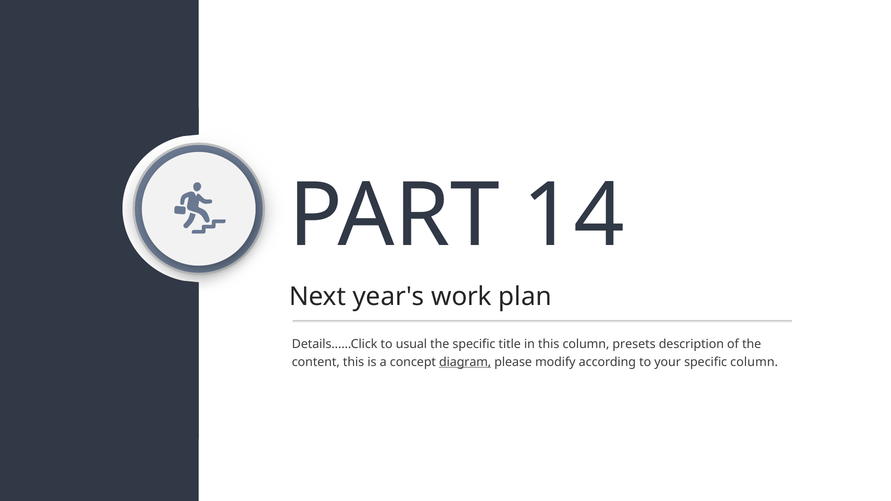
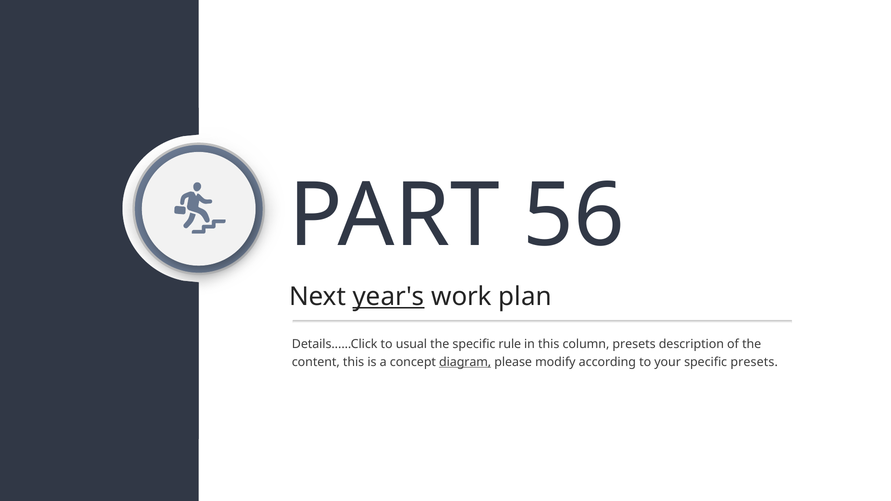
14: 14 -> 56 (574, 216)
year's underline: none -> present (389, 297)
title: title -> rule (510, 344)
specific column: column -> presets (754, 362)
